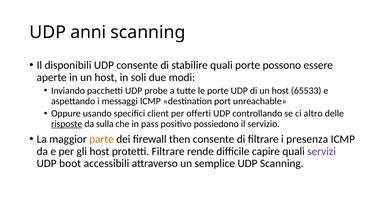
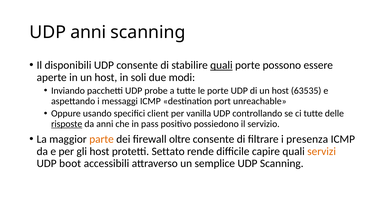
quali underline: none -> present (221, 65)
65533: 65533 -> 63535 (306, 91)
offerti: offerti -> vanilla (199, 114)
ci altro: altro -> tutte (313, 114)
da sulla: sulla -> anni (105, 124)
then: then -> oltre (180, 139)
protetti Filtrare: Filtrare -> Settato (168, 151)
servizi colour: purple -> orange (322, 151)
